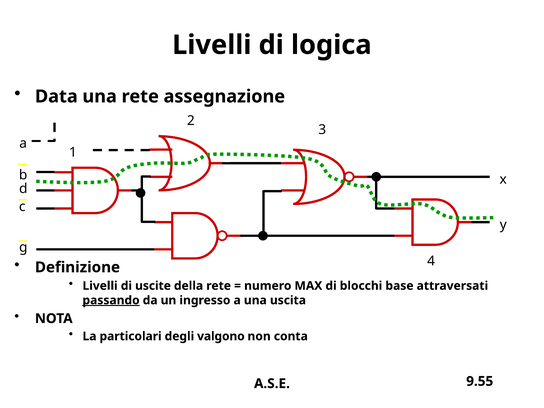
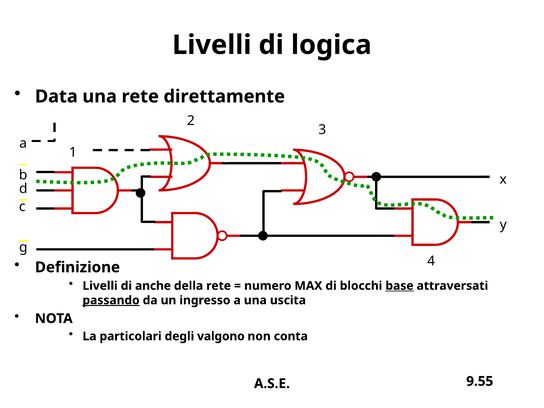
assegnazione: assegnazione -> direttamente (224, 96)
uscite: uscite -> anche (153, 286)
base underline: none -> present (399, 286)
